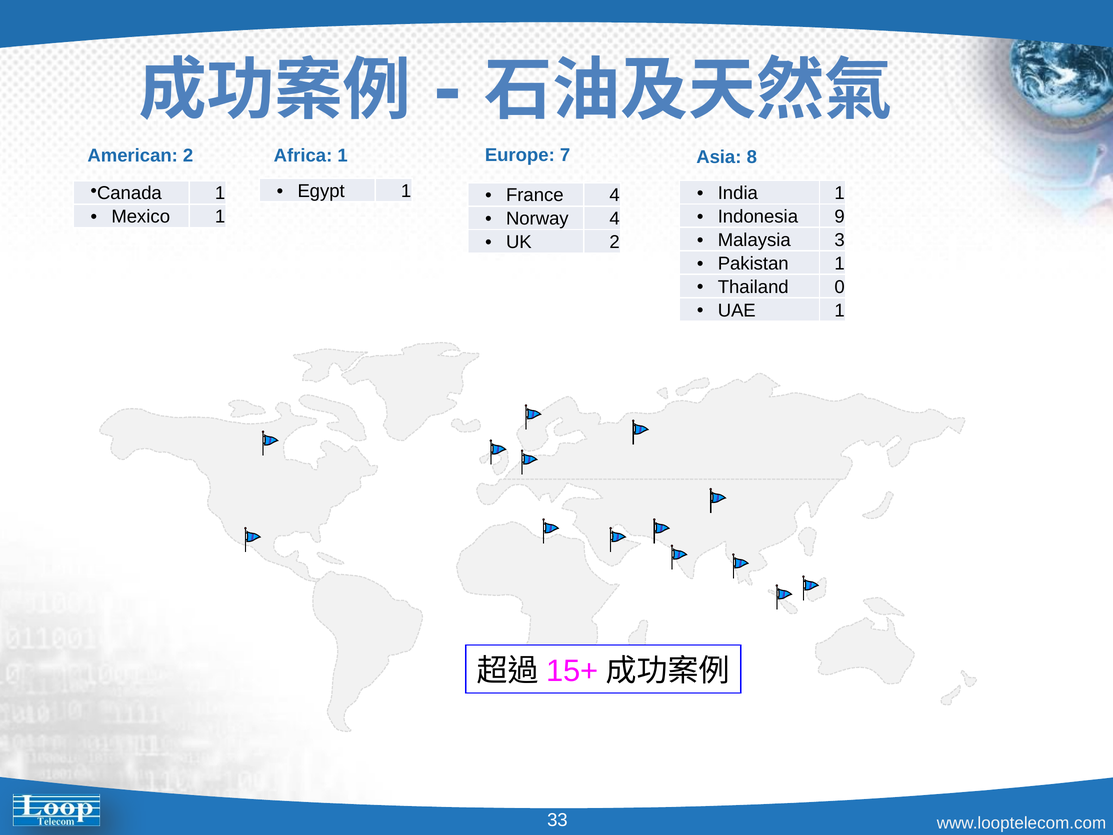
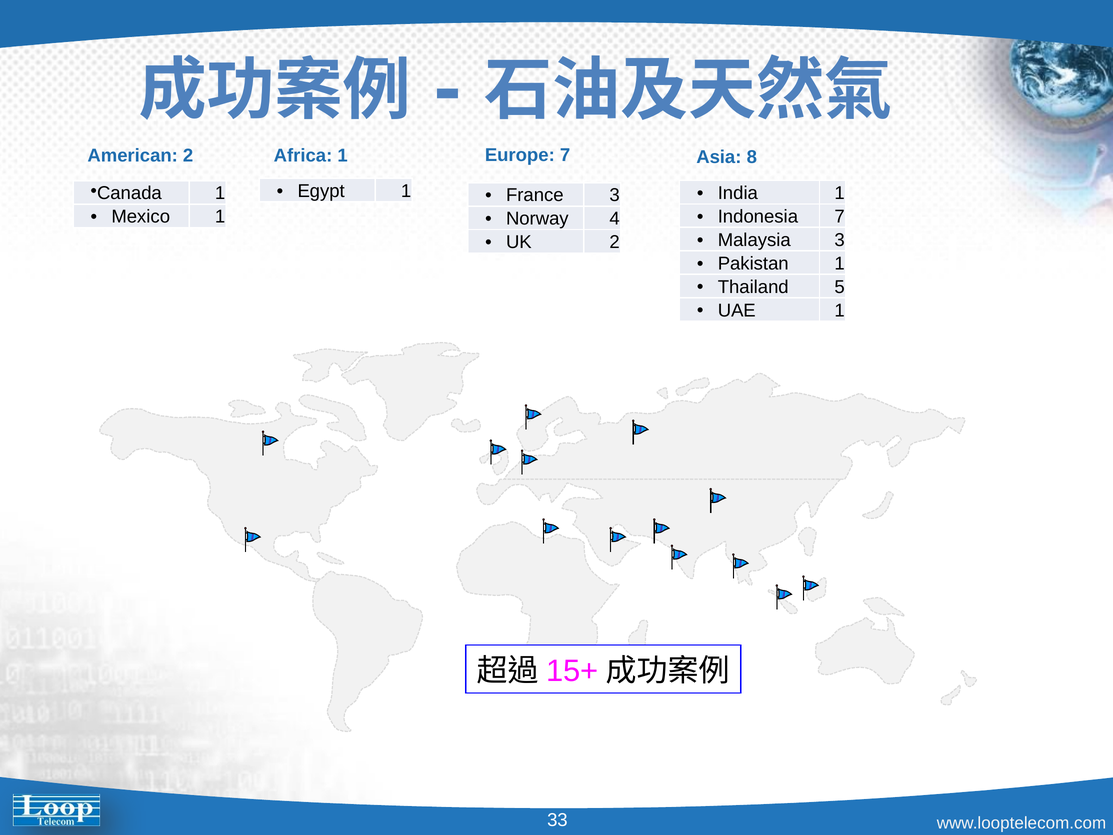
France 4: 4 -> 3 (615, 195)
Indonesia 9: 9 -> 7 (840, 217)
0: 0 -> 5 (840, 287)
